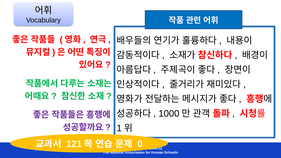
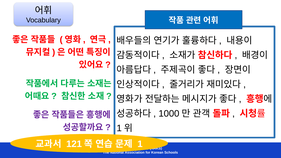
0: 0 -> 1 (140, 144)
